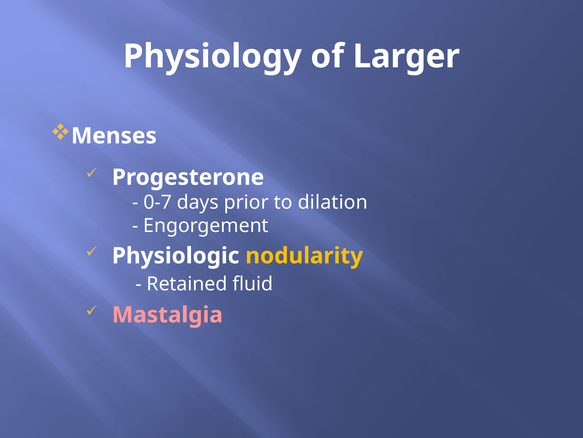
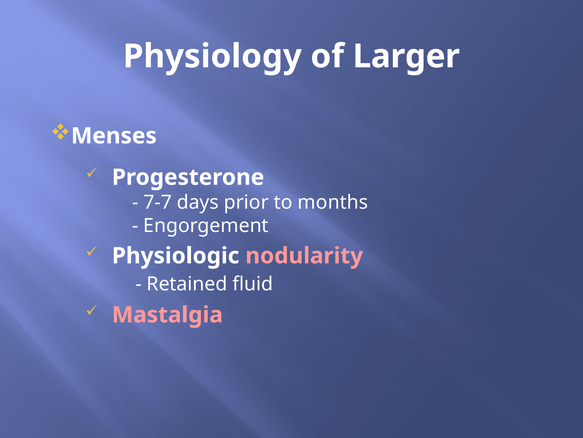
0-7: 0-7 -> 7-7 (158, 202)
dilation: dilation -> months (333, 202)
nodularity colour: yellow -> pink (304, 255)
